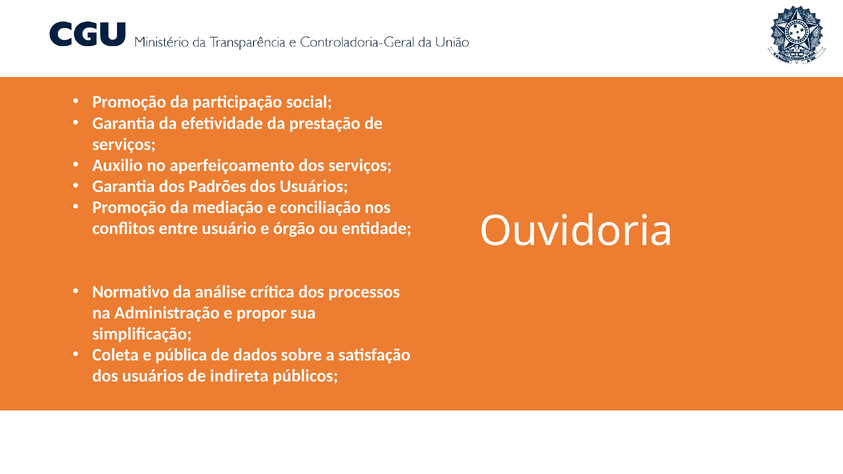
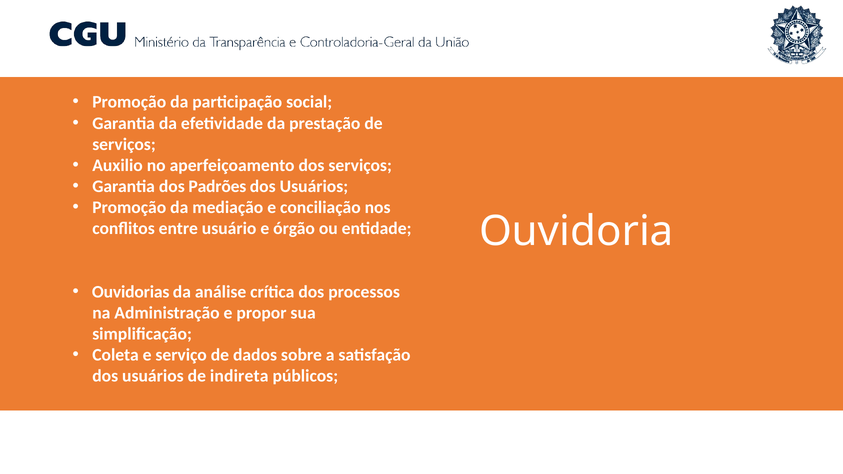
Normativo: Normativo -> Ouvidorias (131, 292)
pública: pública -> serviço (181, 355)
